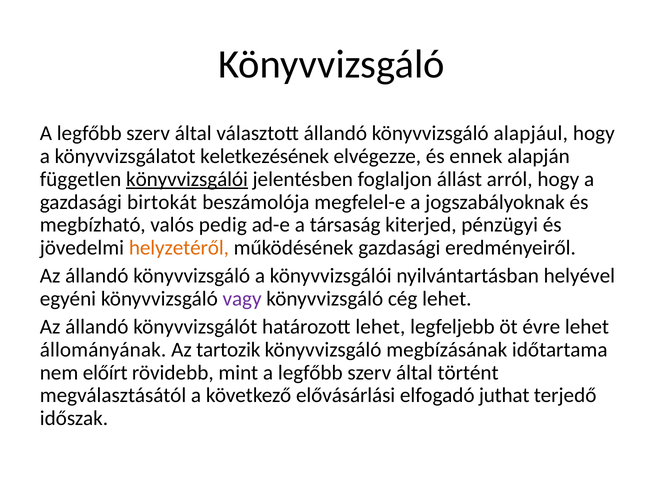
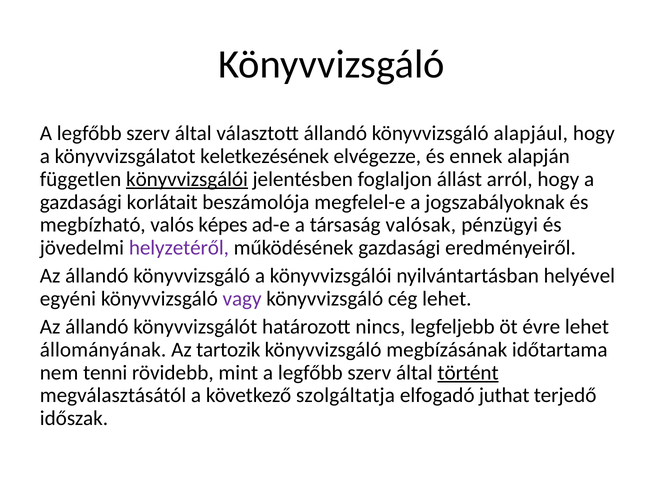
birtokát: birtokát -> korlátait (162, 202)
pedig: pedig -> képes (223, 225)
kiterjed: kiterjed -> valósak (421, 225)
helyzetéről colour: orange -> purple (179, 248)
határozott lehet: lehet -> nincs (380, 327)
előírt: előírt -> tenni (105, 373)
történt underline: none -> present (468, 373)
elővásárlási: elővásárlási -> szolgáltatja (345, 396)
